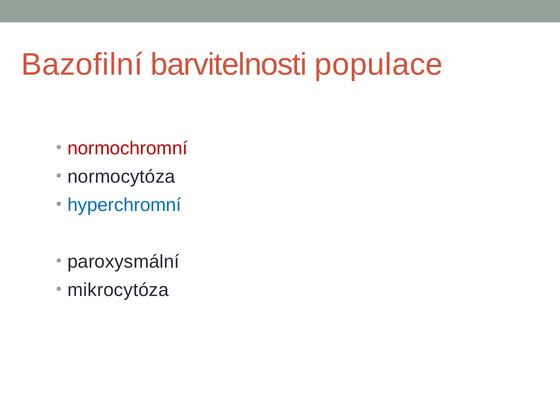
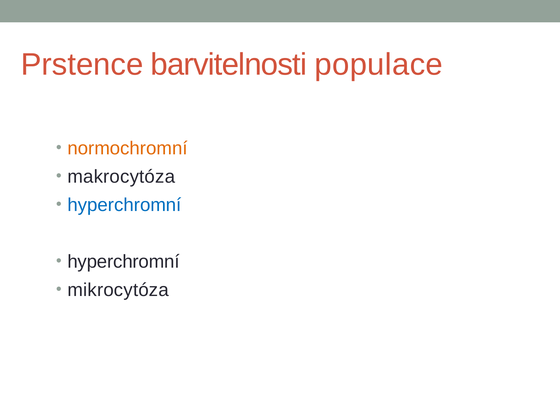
Bazofilní: Bazofilní -> Prstence (82, 65)
normochromní colour: red -> orange (128, 148)
normocytóza: normocytóza -> makrocytóza (121, 177)
paroxysmální: paroxysmální -> hyperchromní (124, 262)
